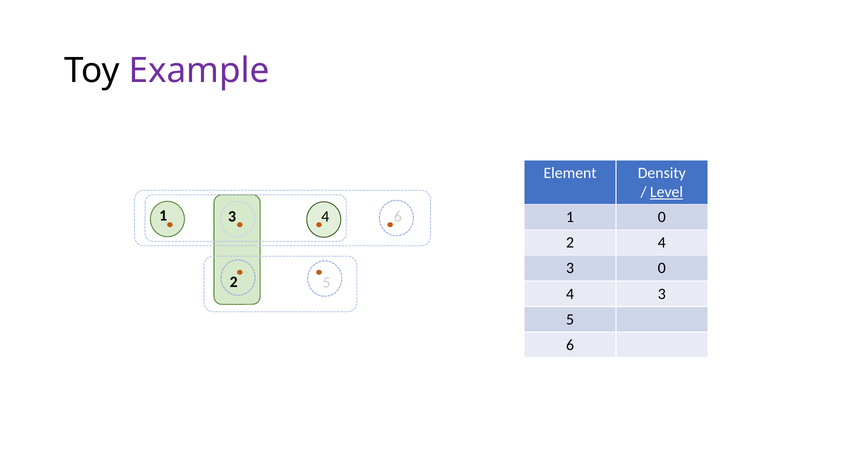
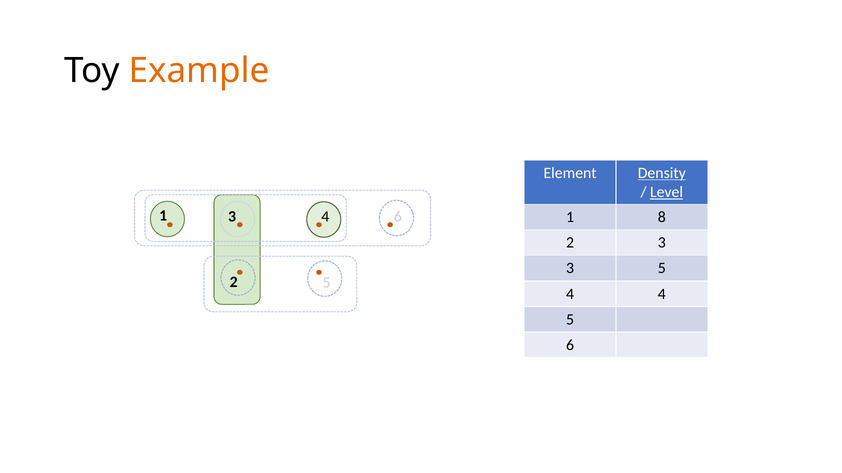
Example colour: purple -> orange (199, 71)
Density underline: none -> present (662, 173)
1 0: 0 -> 8 (662, 217)
4: 4 -> 3 (662, 243)
3 0: 0 -> 5 (662, 269)
3: 3 -> 4 (662, 294)
